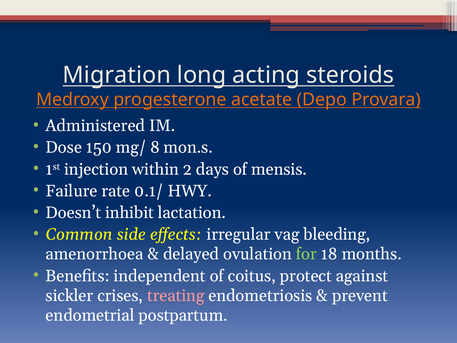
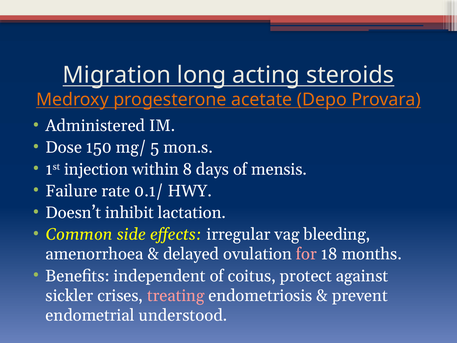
8: 8 -> 5 (155, 147)
2: 2 -> 8 (188, 169)
for colour: light green -> pink (306, 254)
postpartum: postpartum -> understood (183, 315)
